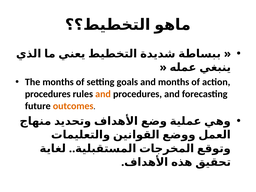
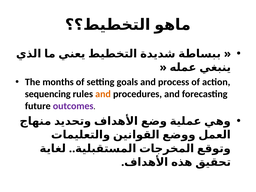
and months: months -> process (174, 82)
procedures: procedures -> sequencing (48, 94)
outcomes colour: orange -> purple (73, 106)
